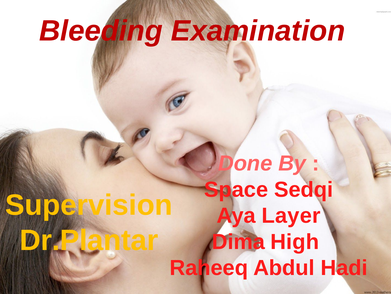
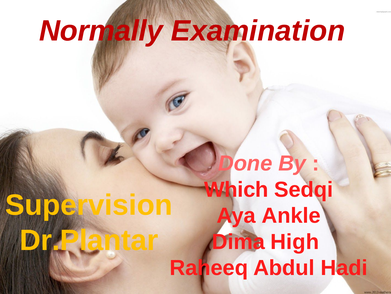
Bleeding: Bleeding -> Normally (101, 31)
Space: Space -> Which (236, 189)
Layer: Layer -> Ankle (291, 215)
